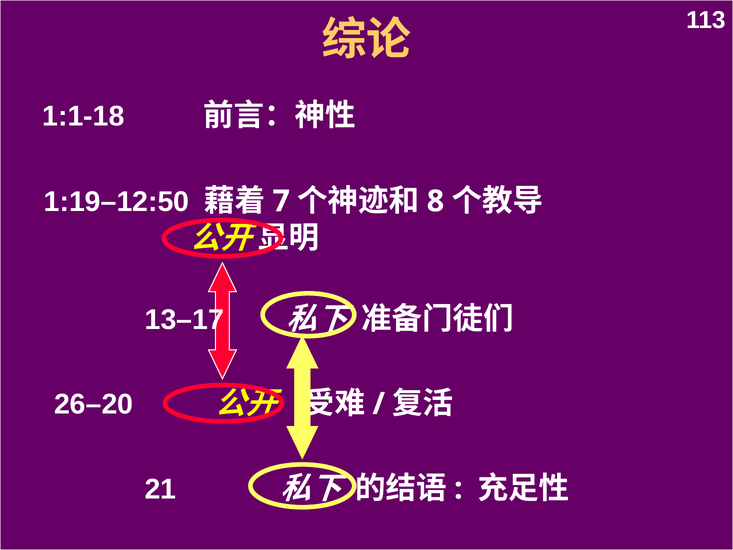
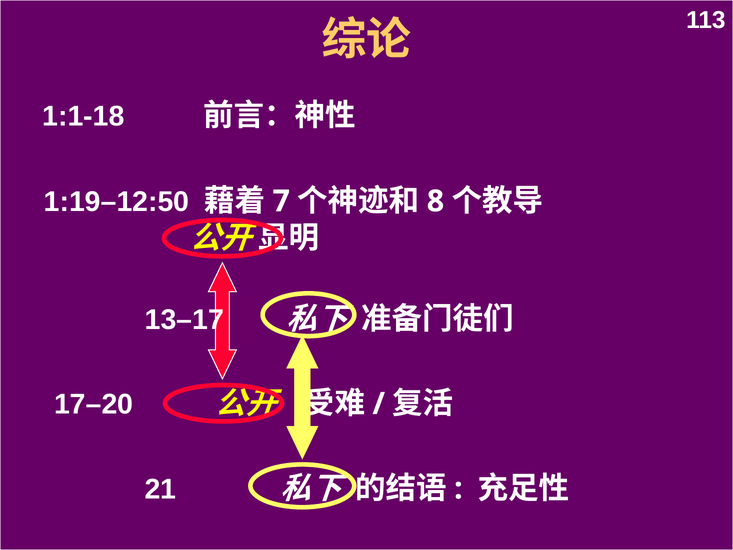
26–20: 26–20 -> 17–20 (94, 404)
